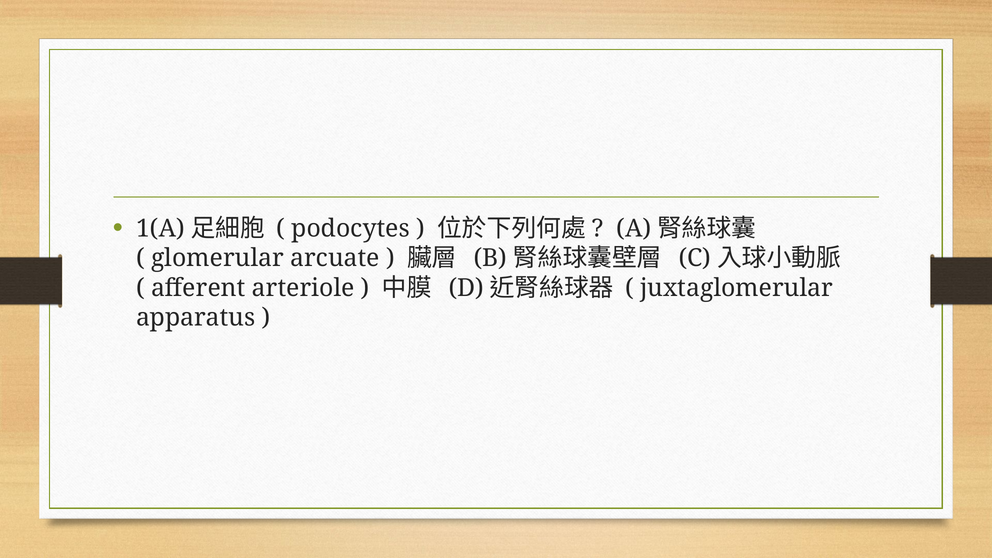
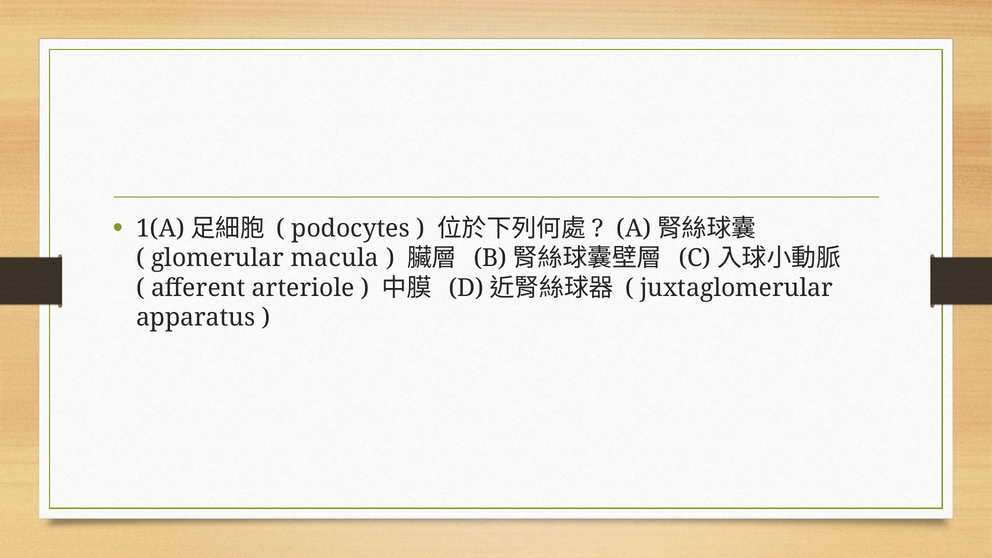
arcuate: arcuate -> macula (335, 258)
